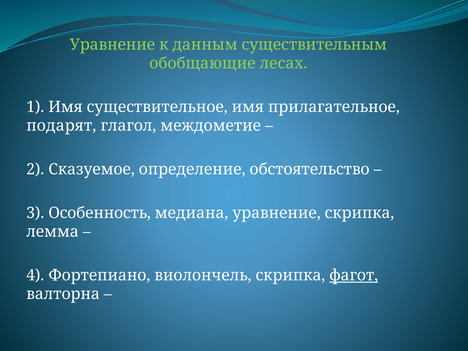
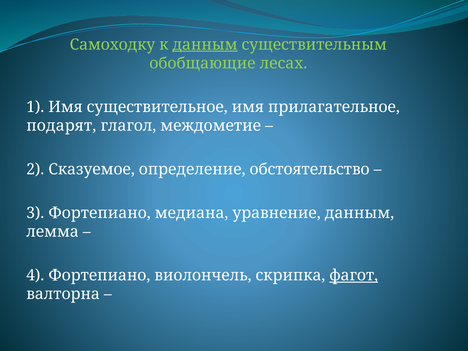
Уравнение: Уравнение -> Самоходку (112, 45)
данным underline: none -> present (205, 45)
3 Особенность: Особенность -> Фортепиано (100, 213)
уравнение скрипка: скрипка -> данным (359, 213)
